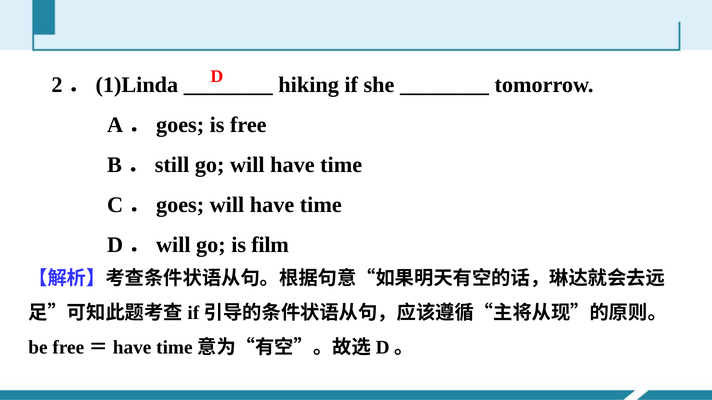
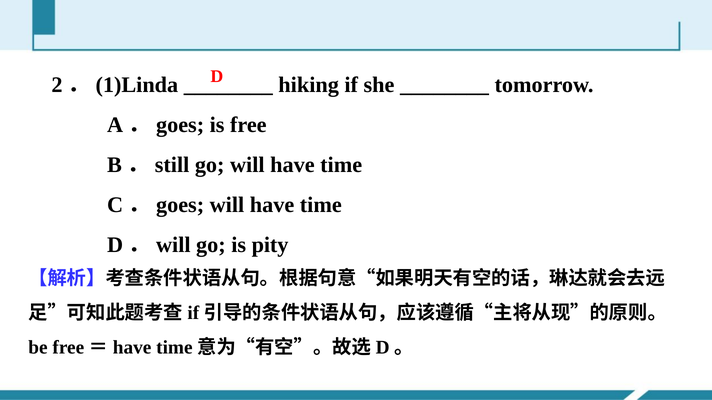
film: film -> pity (270, 245)
